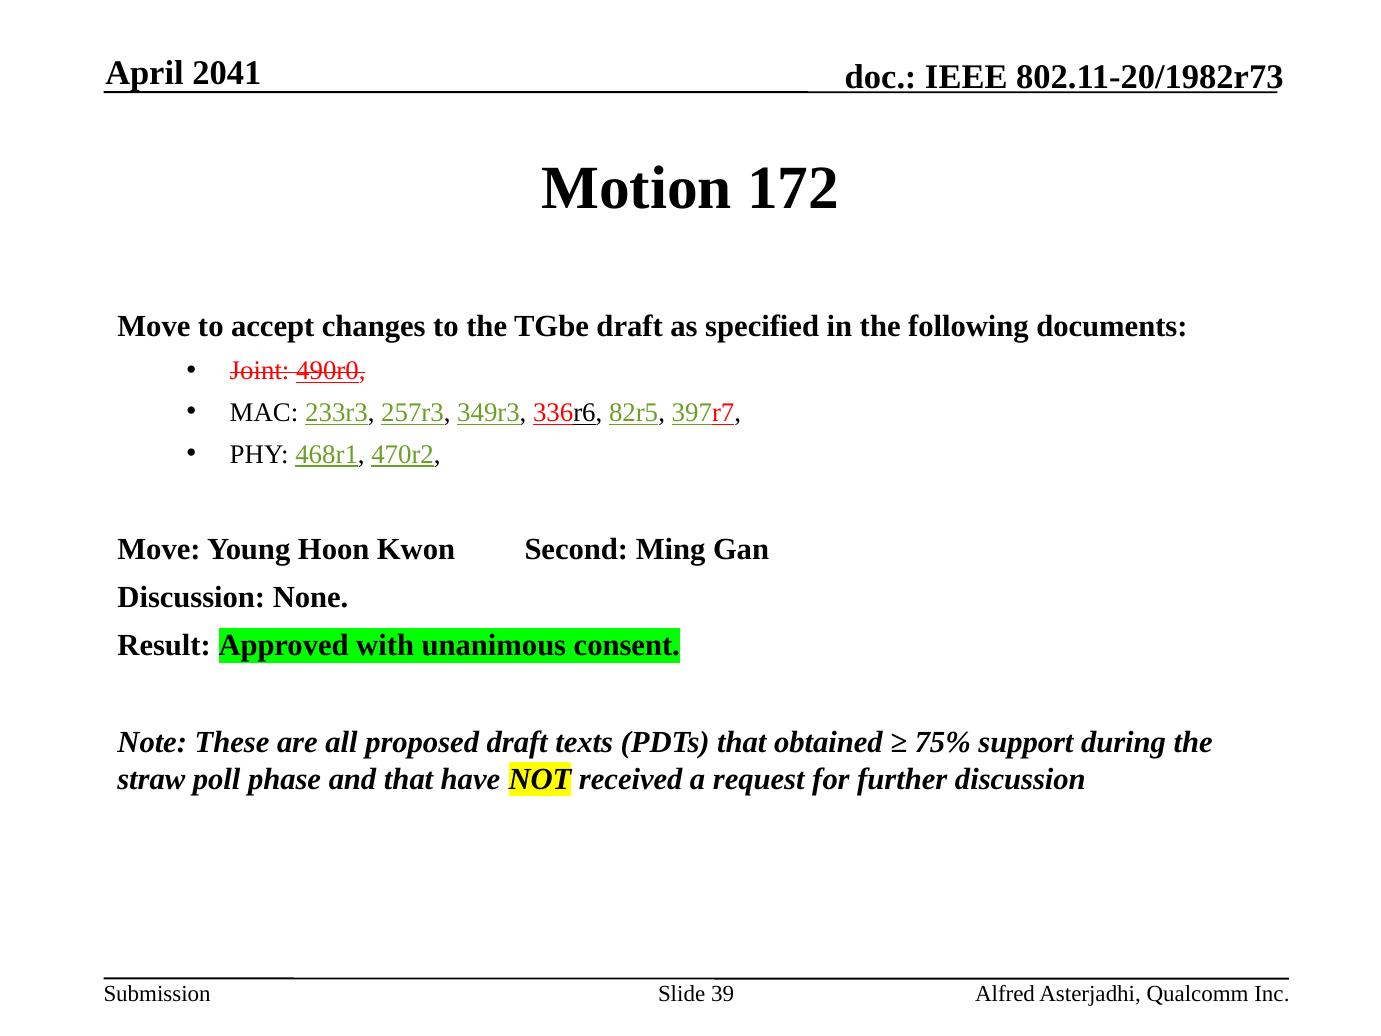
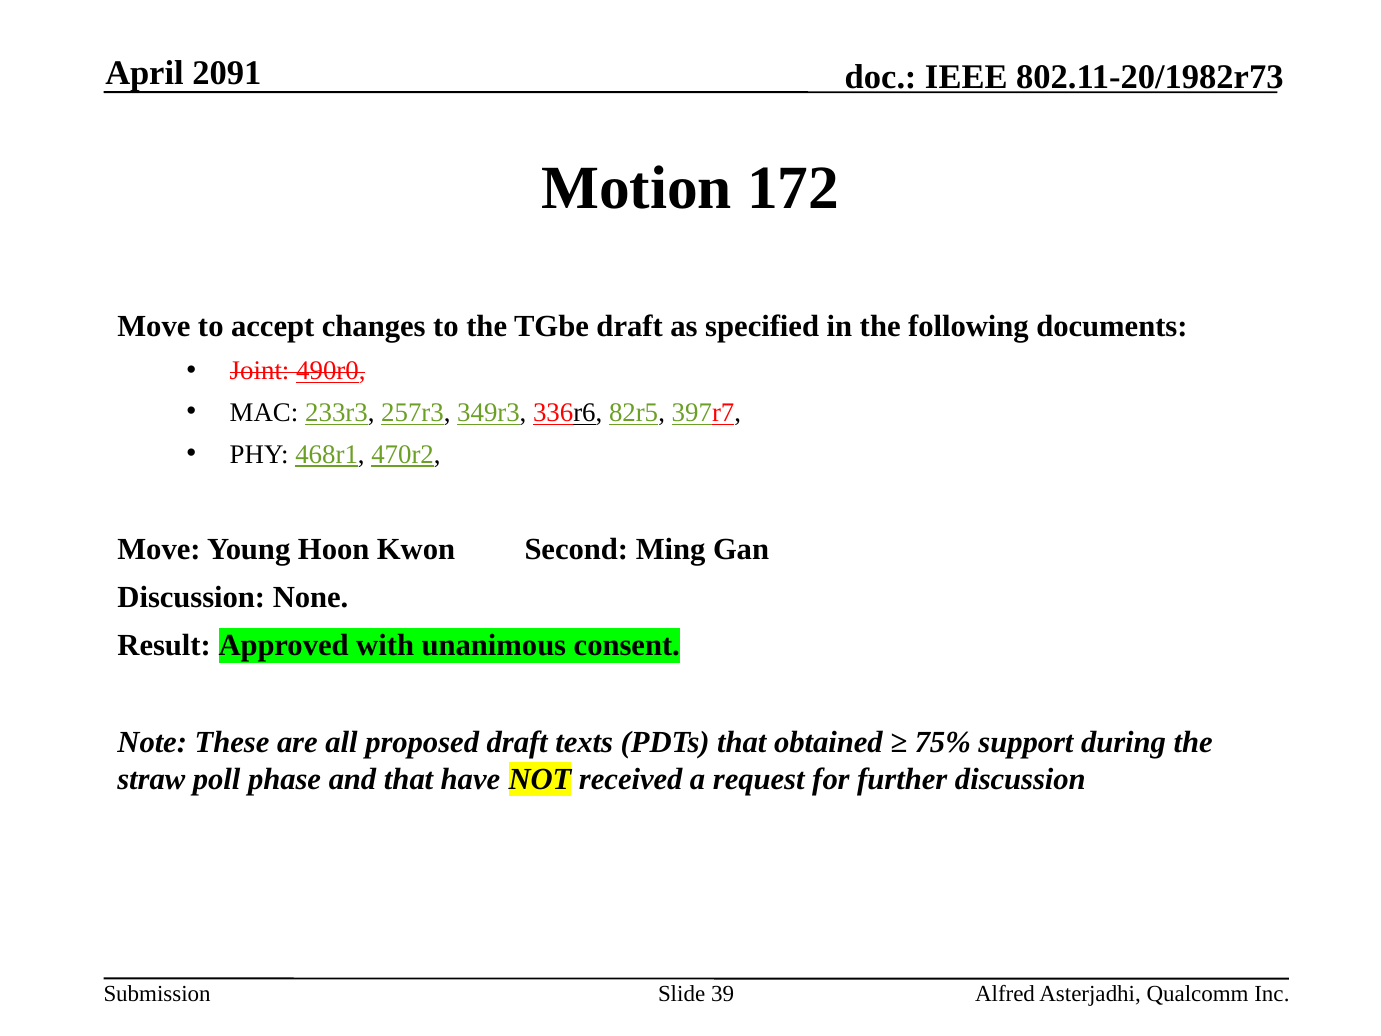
2041: 2041 -> 2091 (227, 73)
